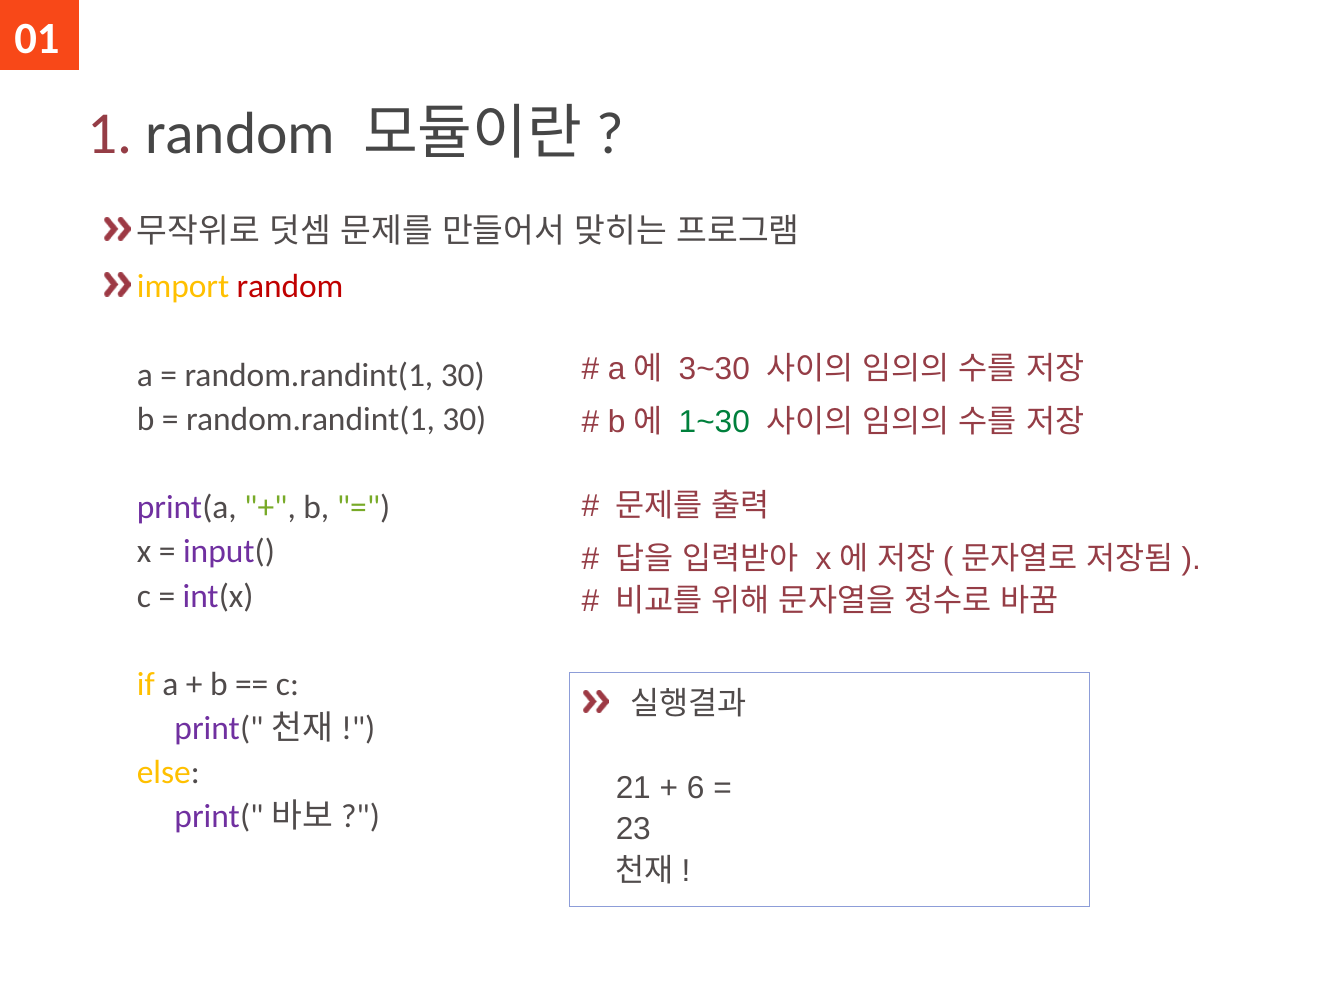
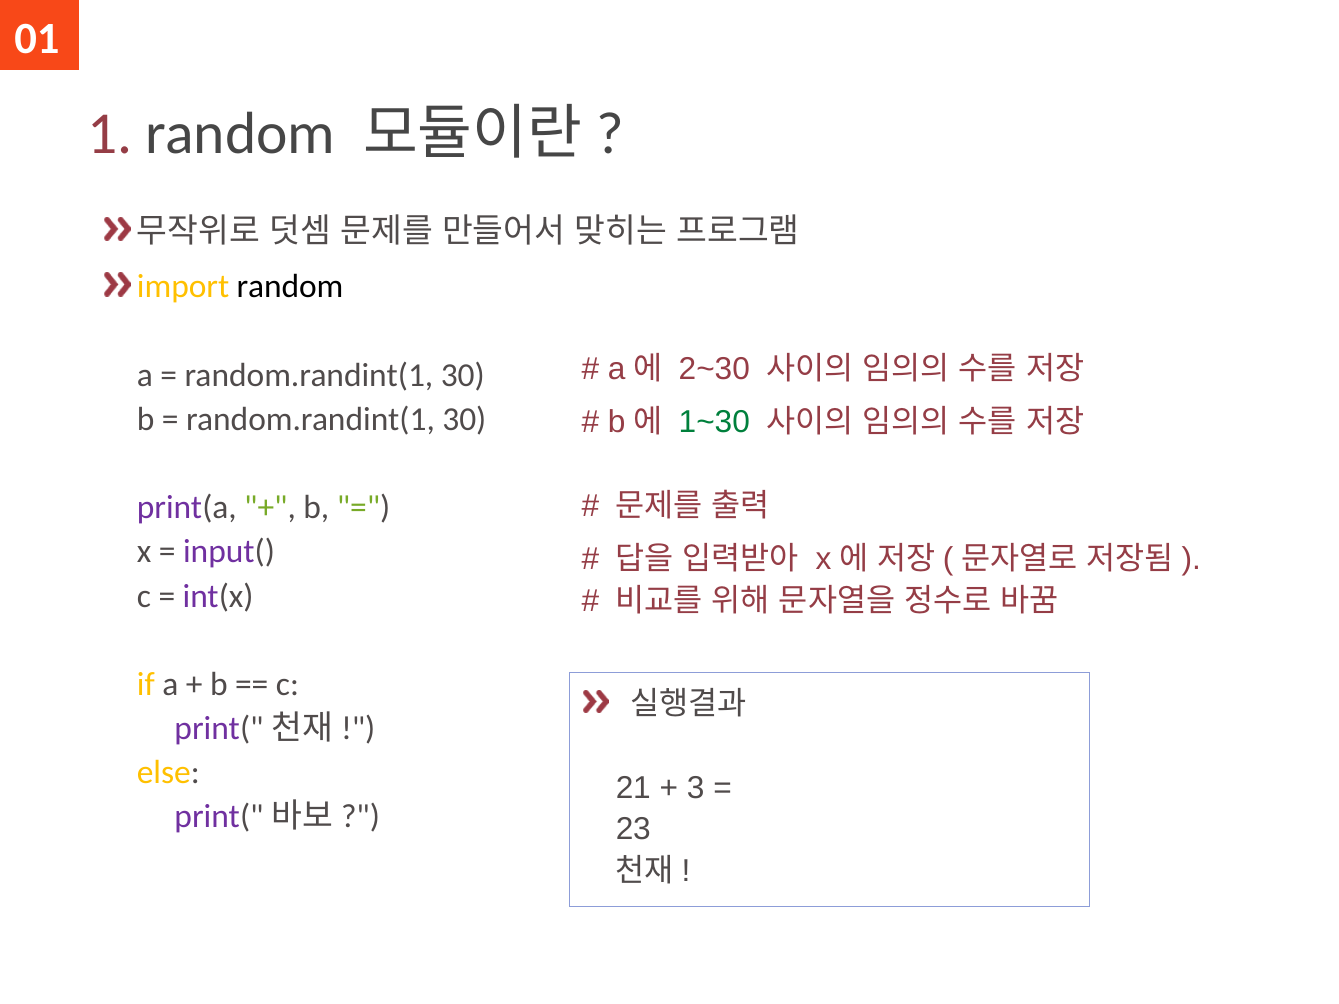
random colour: red -> black (290, 287)
3~30: 3~30 -> 2~30 (714, 370)
6: 6 -> 3 (696, 788)
